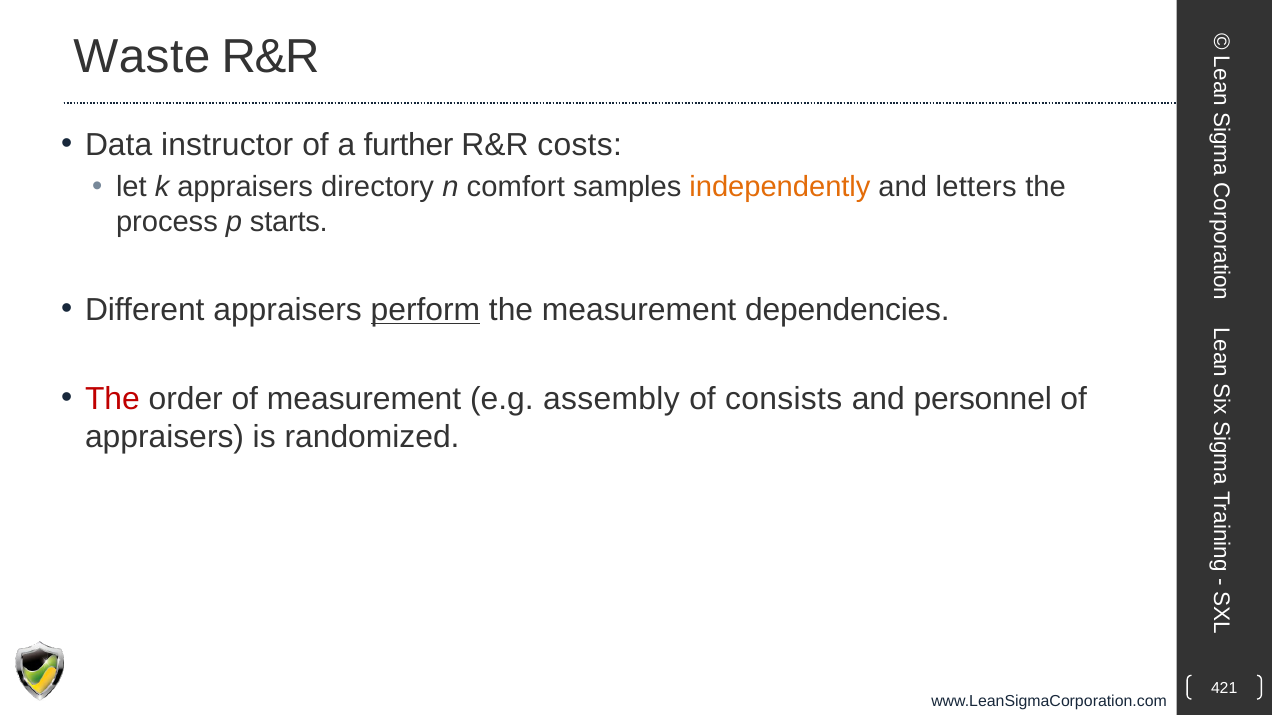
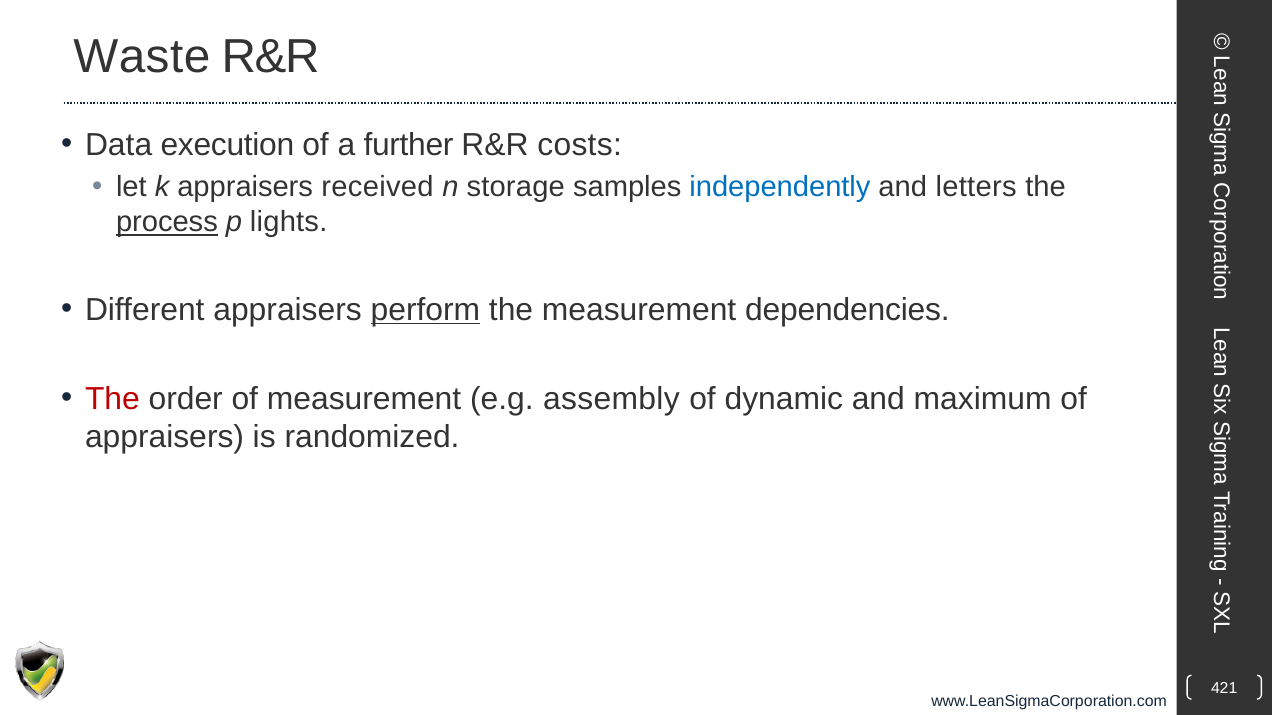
instructor: instructor -> execution (227, 145)
directory: directory -> received (377, 187)
comfort: comfort -> storage (516, 187)
independently colour: orange -> blue (780, 187)
process underline: none -> present (167, 222)
starts: starts -> lights (289, 222)
consists: consists -> dynamic (784, 399)
personnel: personnel -> maximum (983, 399)
